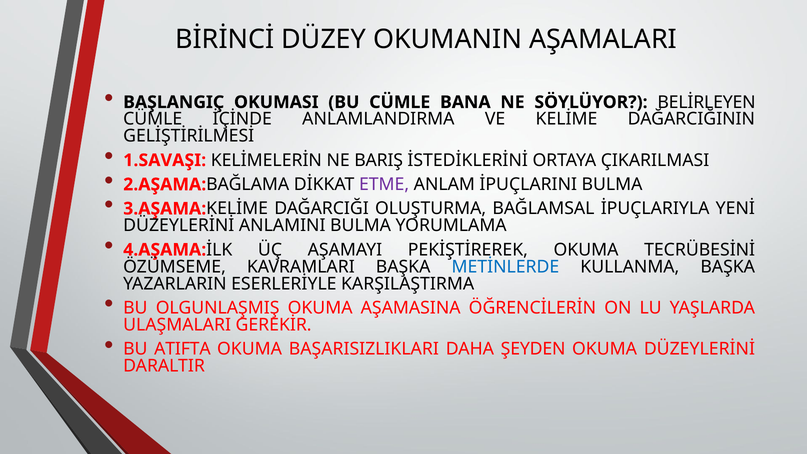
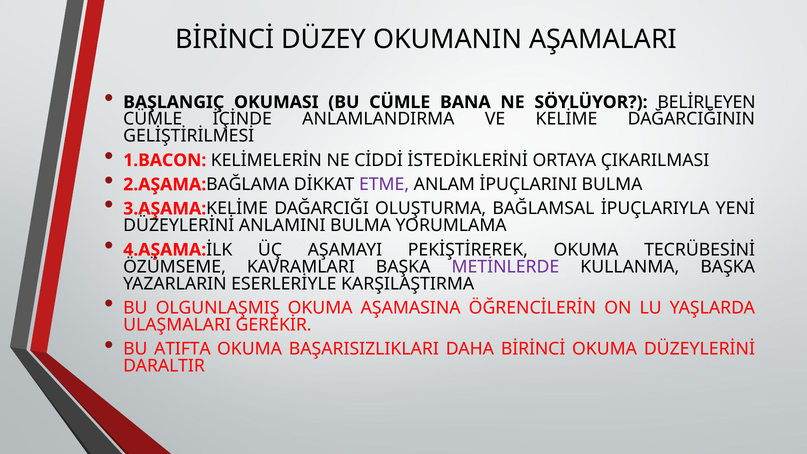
1.SAVAŞI: 1.SAVAŞI -> 1.BACON (165, 160)
BARIŞ: BARIŞ -> CİDDİ (379, 160)
METİNLERDE colour: blue -> purple (505, 267)
DAHA ŞEYDEN: ŞEYDEN -> BİRİNCİ (533, 349)
